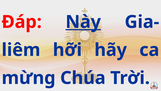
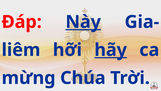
hãy underline: none -> present (111, 50)
